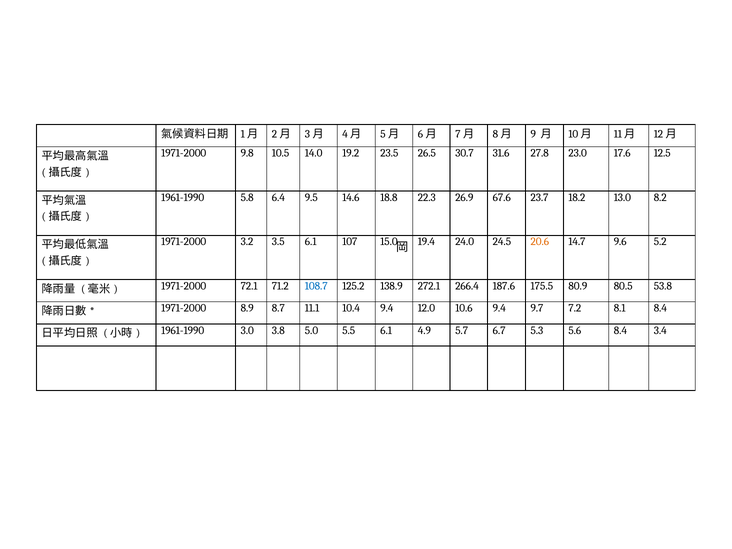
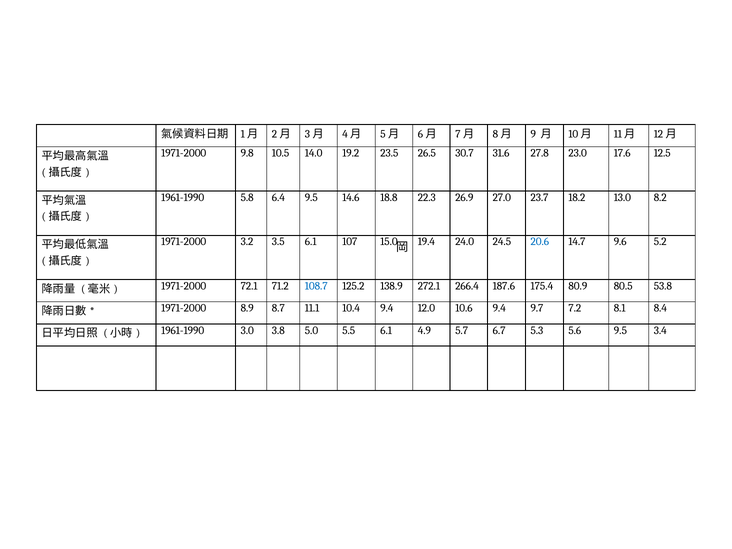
67.6: 67.6 -> 27.0 (502, 197)
20.6 colour: orange -> blue (540, 242)
175.5: 175.5 -> 175.4 (542, 286)
5.6 8.4: 8.4 -> 9.5 (620, 330)
